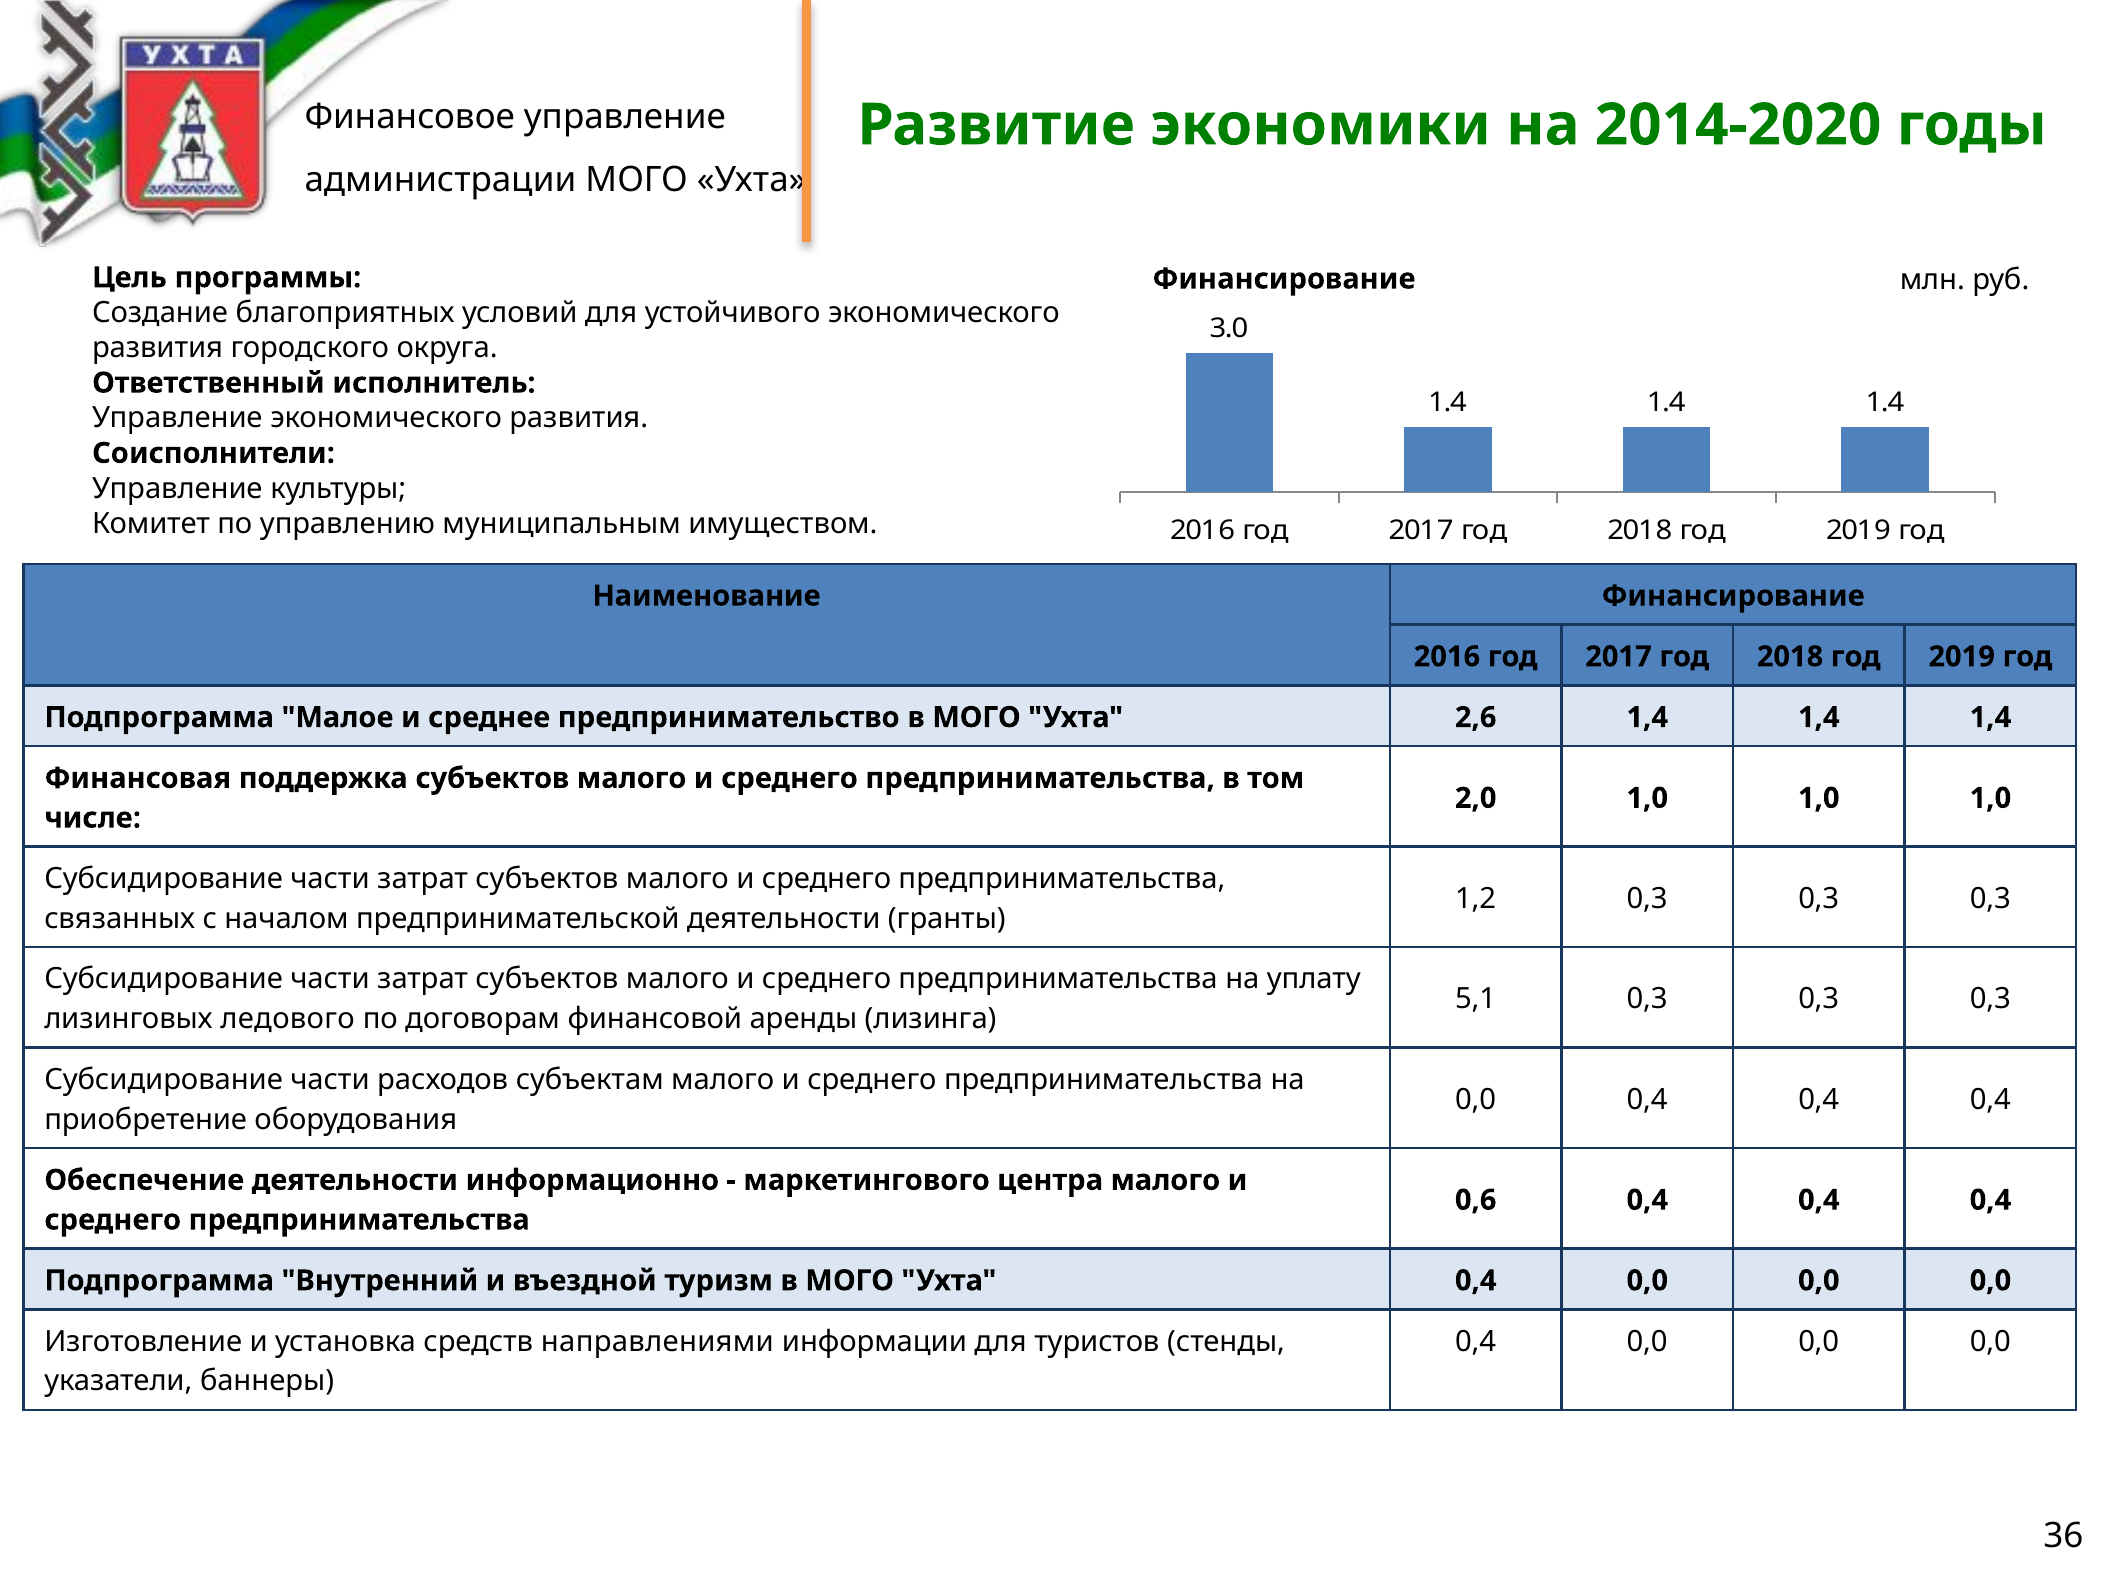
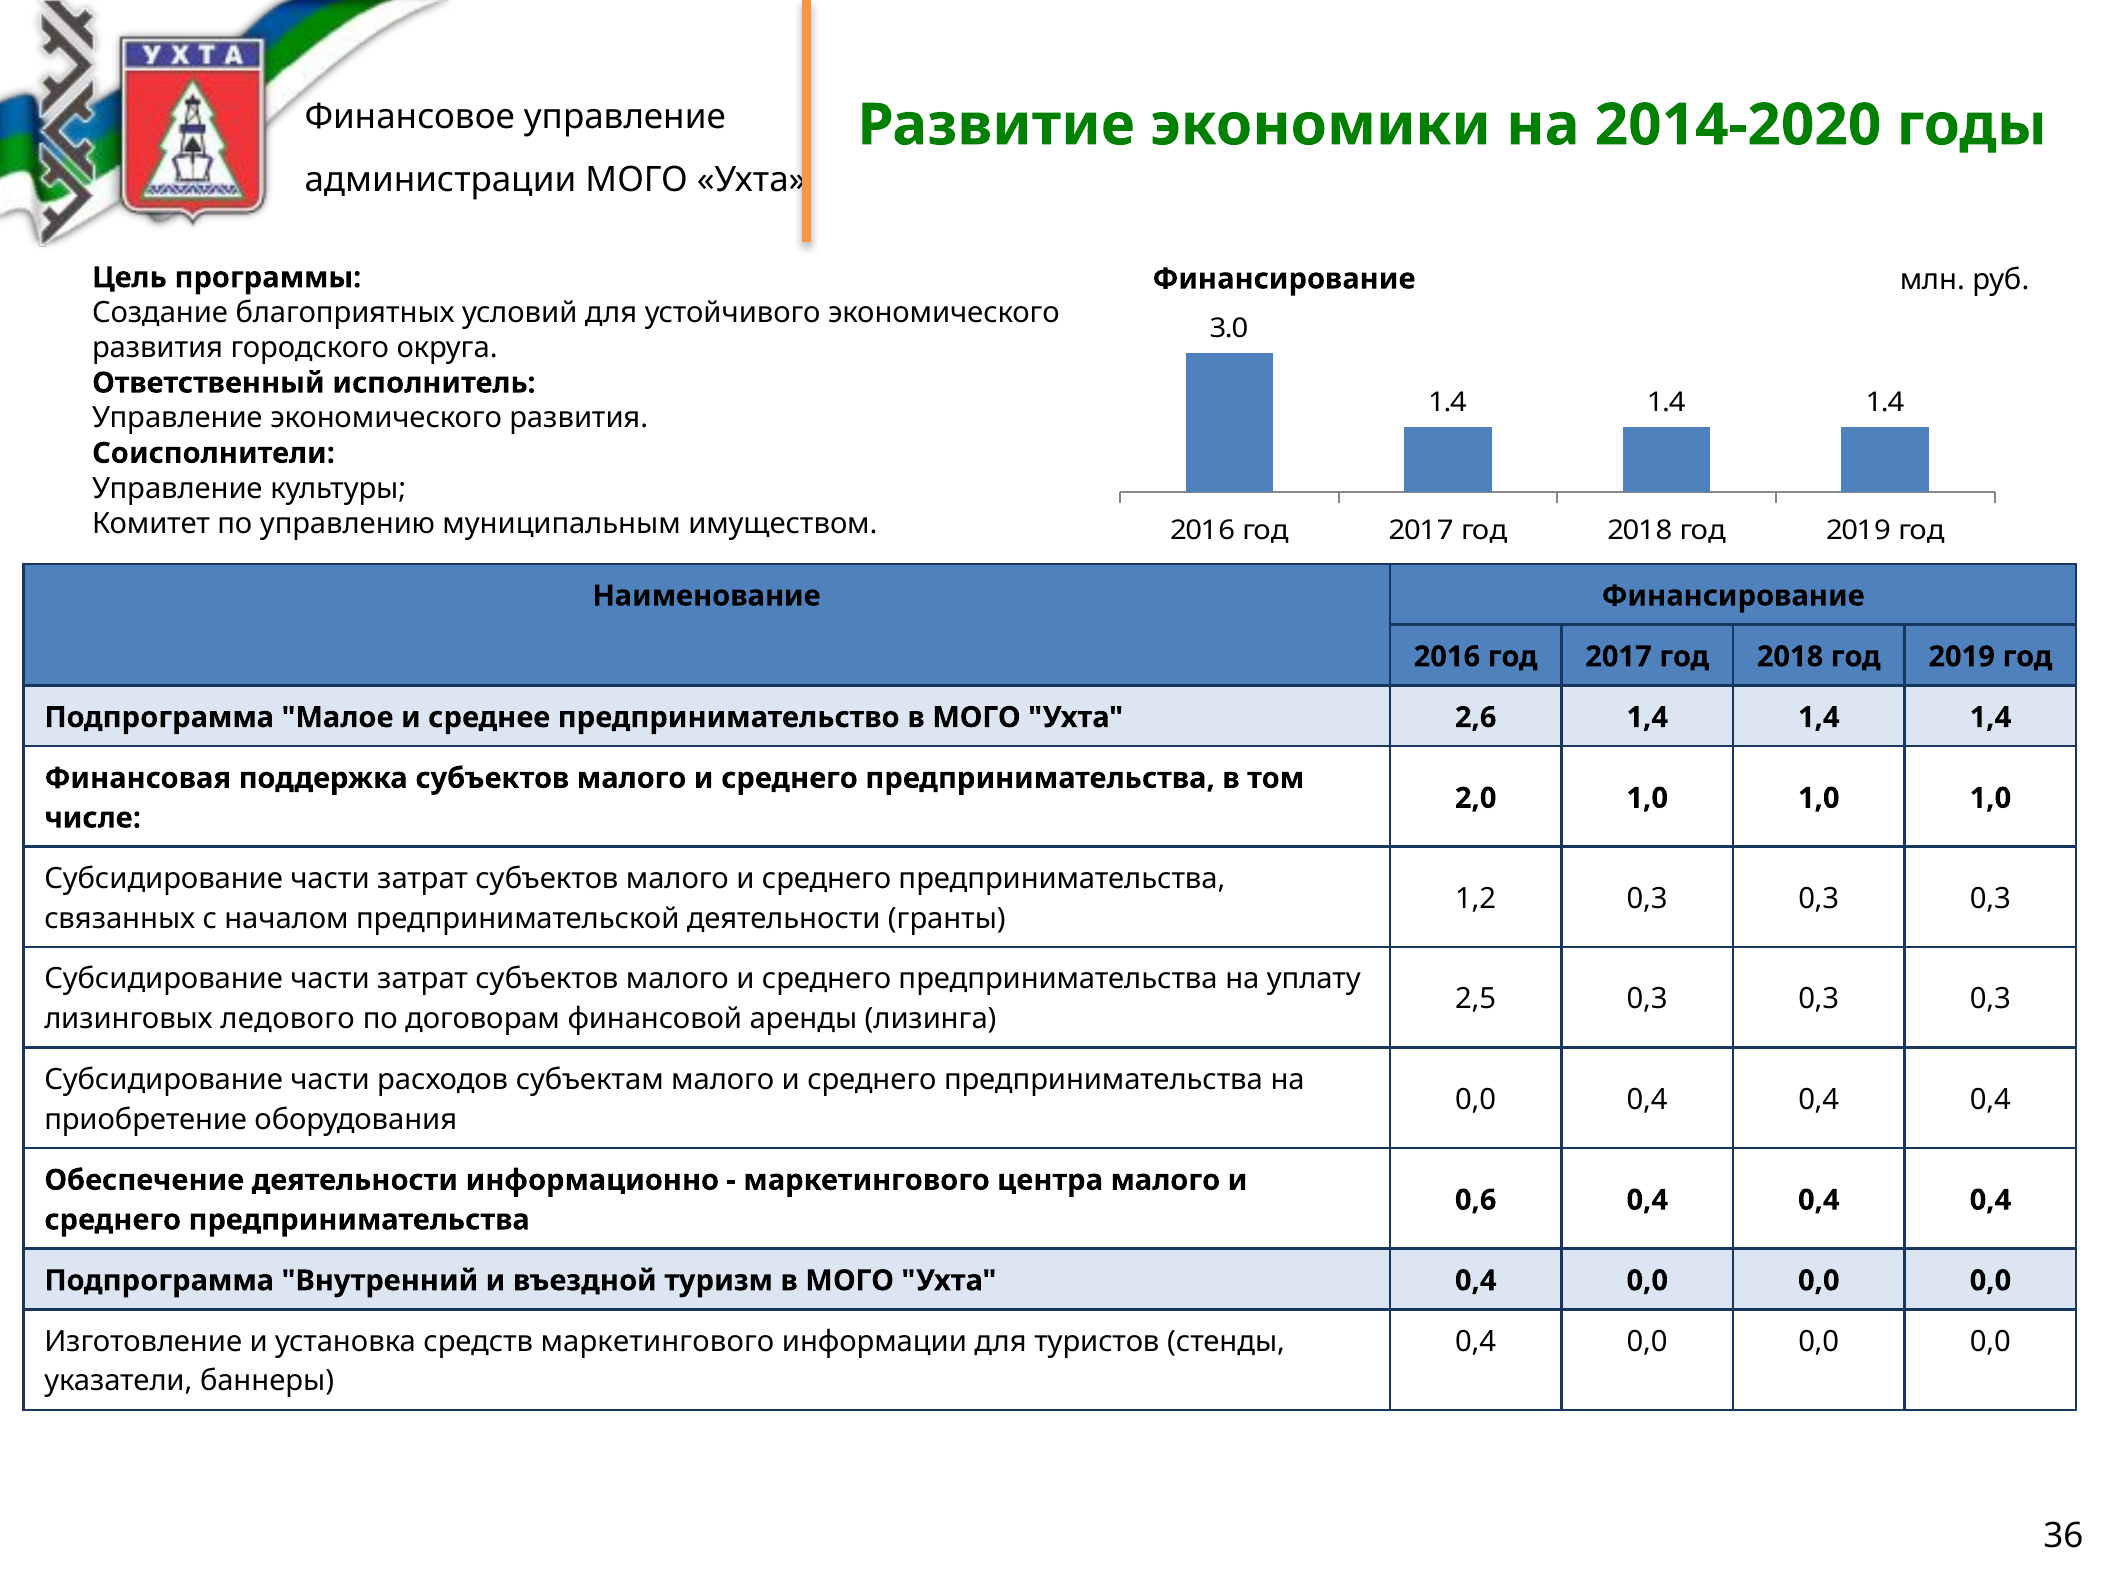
5,1: 5,1 -> 2,5 (1476, 999)
средств направлениями: направлениями -> маркетингового (657, 1341)
